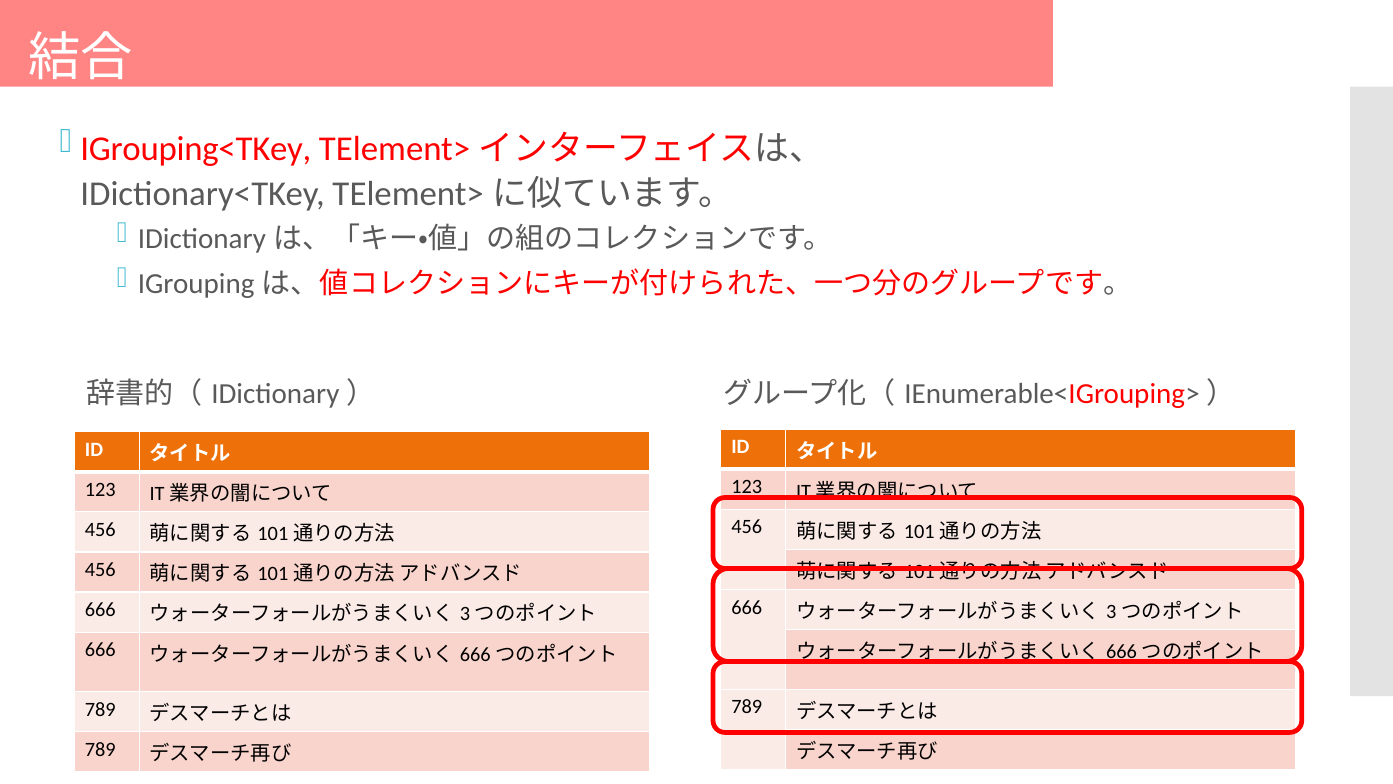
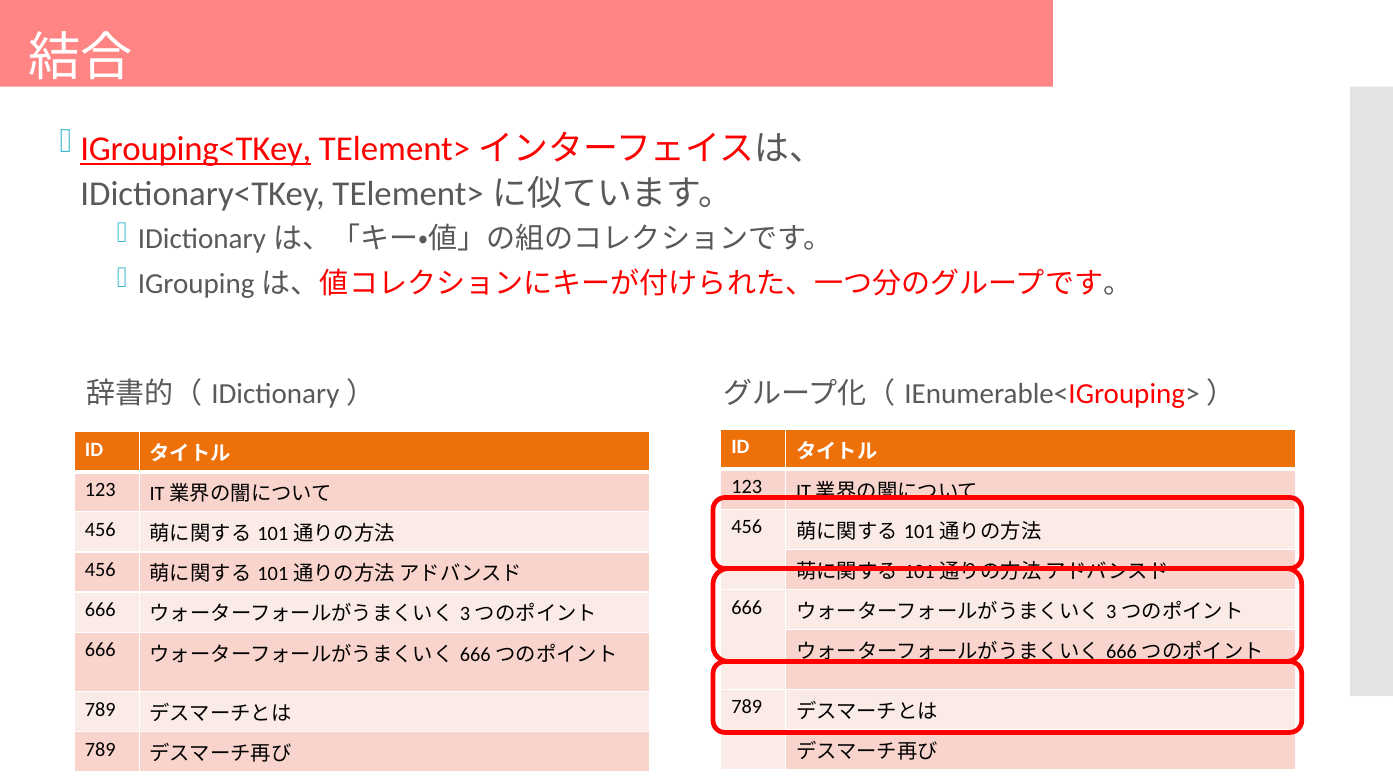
IGrouping<TKey underline: none -> present (196, 149)
